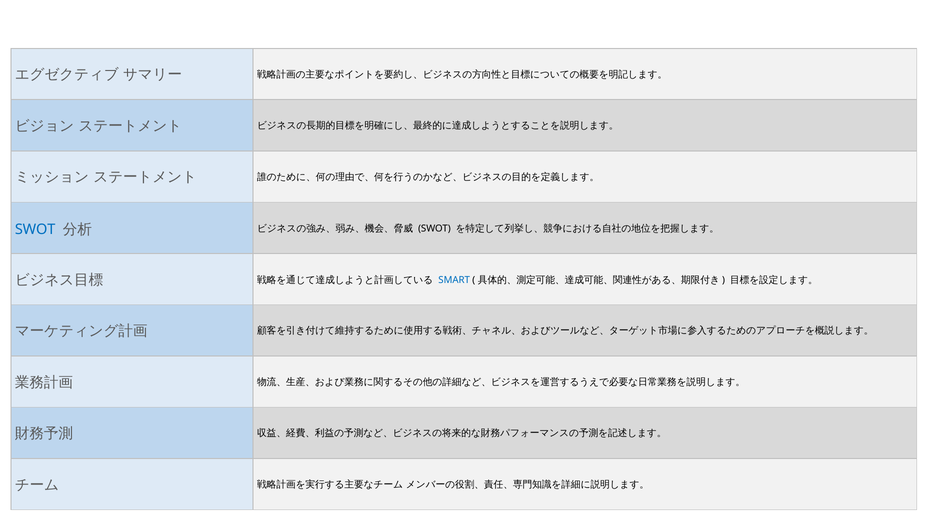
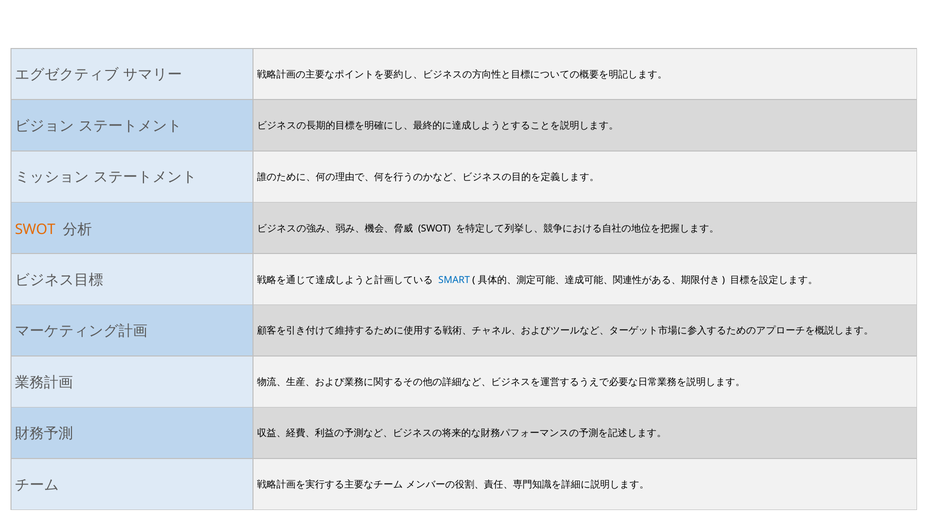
SWOT colour: blue -> orange (35, 230)
